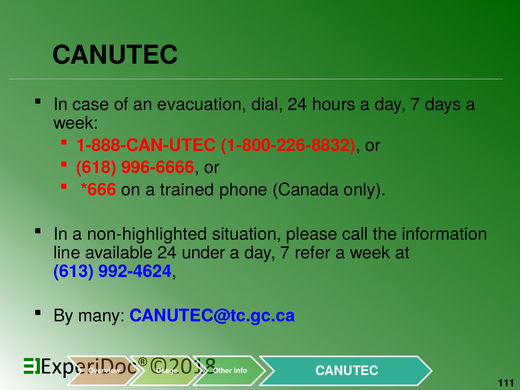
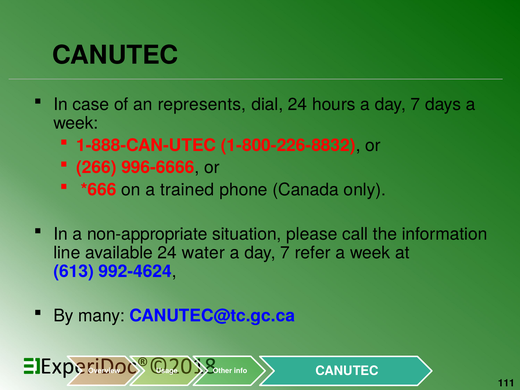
evacuation: evacuation -> represents (202, 104)
618: 618 -> 266 (96, 167)
non-highlighted: non-highlighted -> non-appropriate (147, 234)
under: under -> water (203, 253)
